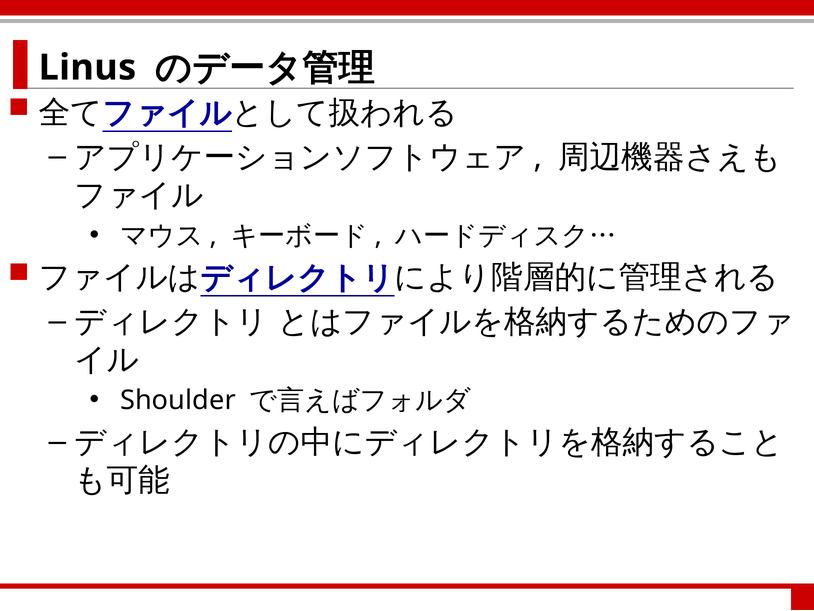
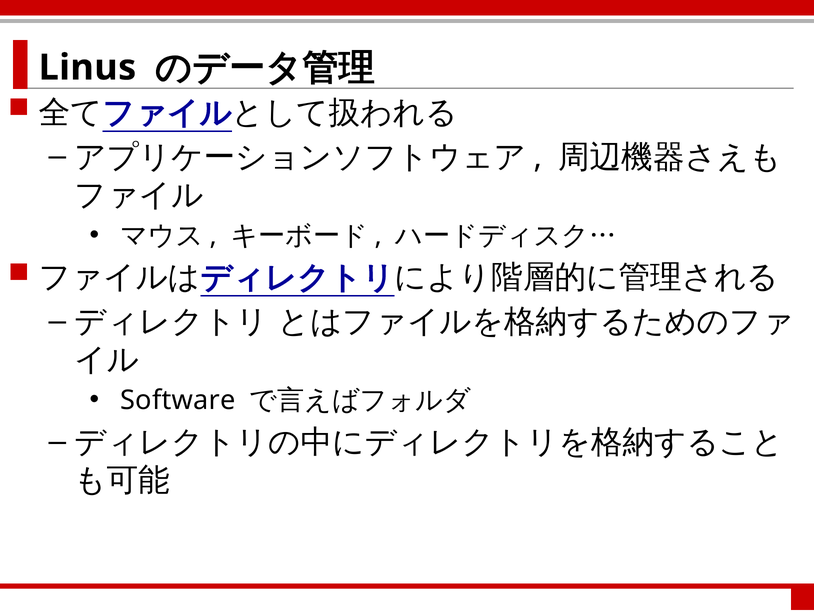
Shoulder: Shoulder -> Software (178, 400)
